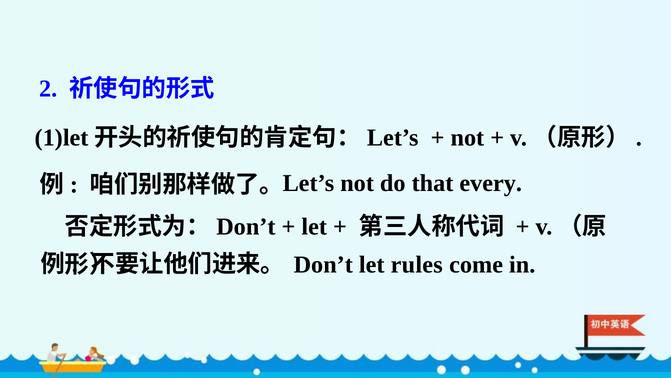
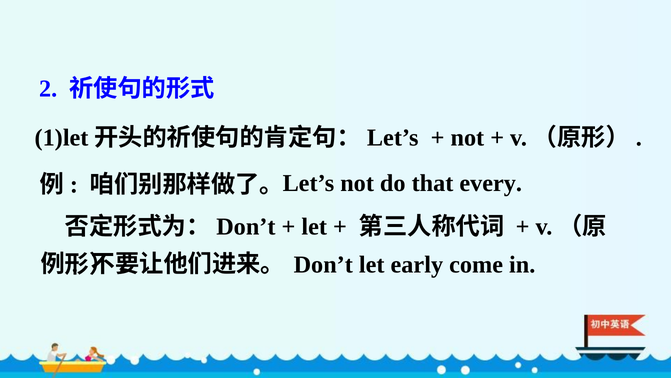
rules: rules -> early (417, 265)
